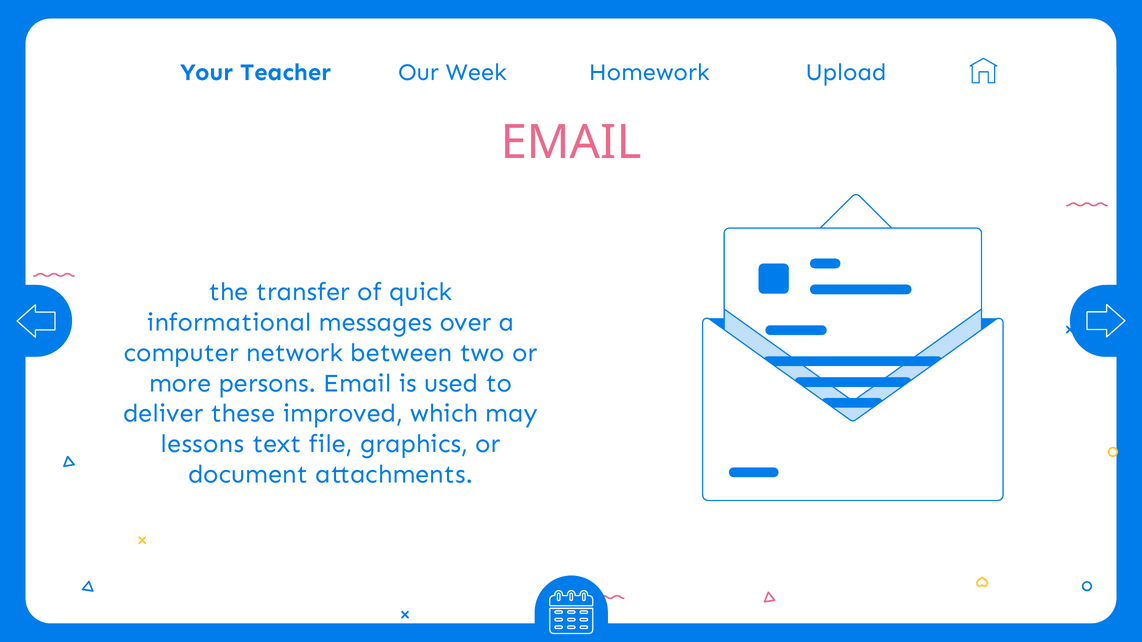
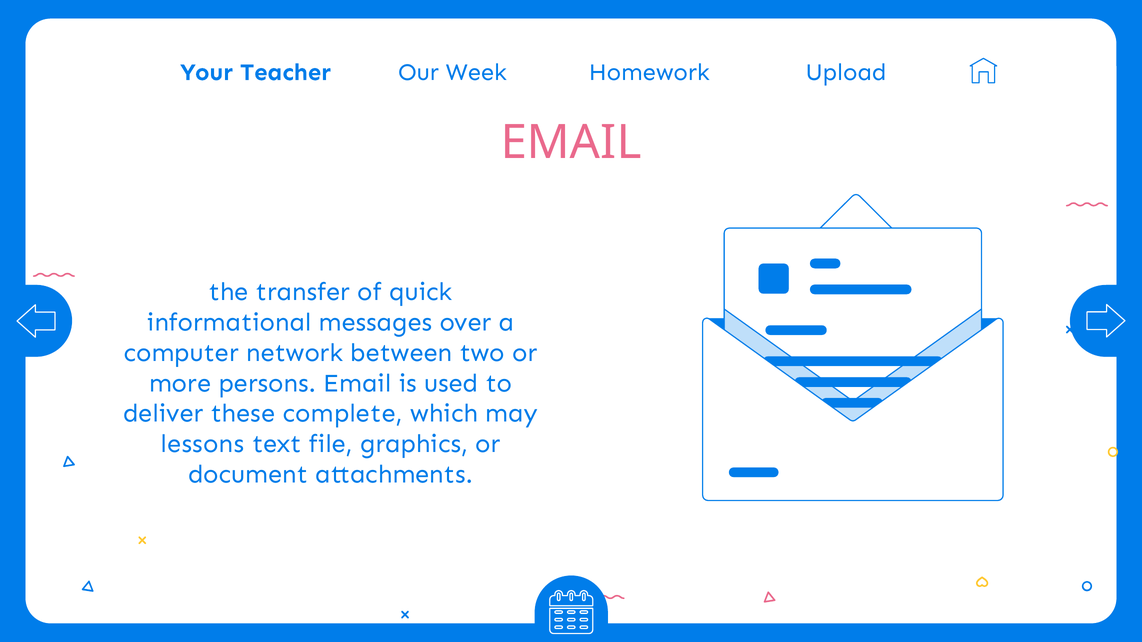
improved: improved -> complete (343, 414)
